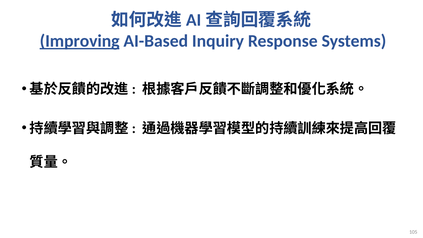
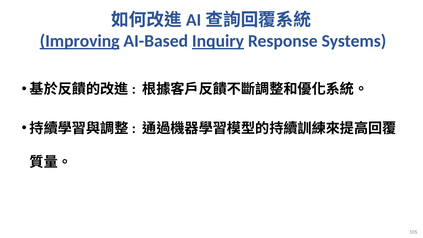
Inquiry underline: none -> present (218, 41)
